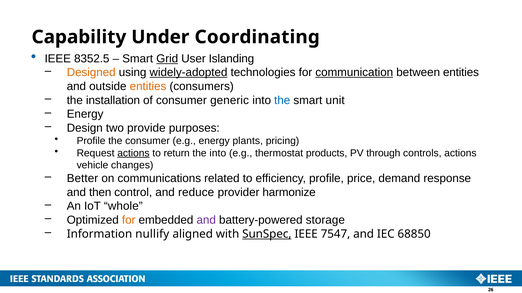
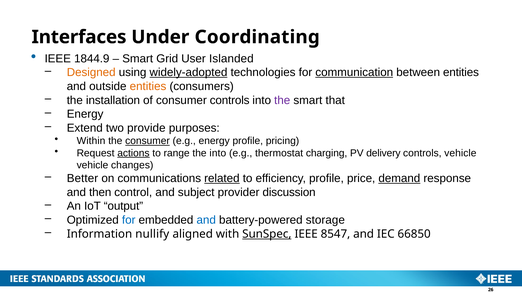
Capability: Capability -> Interfaces (79, 37)
8352.5: 8352.5 -> 1844.9 (92, 59)
Grid underline: present -> none (167, 59)
Islanding: Islanding -> Islanded (231, 59)
consumer generic: generic -> controls (230, 100)
the colour: blue -> purple (282, 100)
unit: unit -> that (335, 100)
Design: Design -> Extend (85, 128)
Profile: Profile -> Within (91, 141)
consumer underline: none -> present (148, 141)
energy plants: plants -> profile (248, 141)
return: return -> range (177, 153)
products: products -> charging (327, 153)
through: through -> delivery (383, 153)
controls actions: actions -> vehicle (460, 153)
related underline: none -> present (222, 179)
demand underline: none -> present (399, 179)
reduce: reduce -> subject (196, 193)
harmonize: harmonize -> discussion (289, 193)
whole: whole -> output (123, 207)
for colour: orange -> blue (129, 220)
and colour: purple -> blue (206, 220)
7547: 7547 -> 8547 (335, 234)
68850: 68850 -> 66850 (414, 234)
